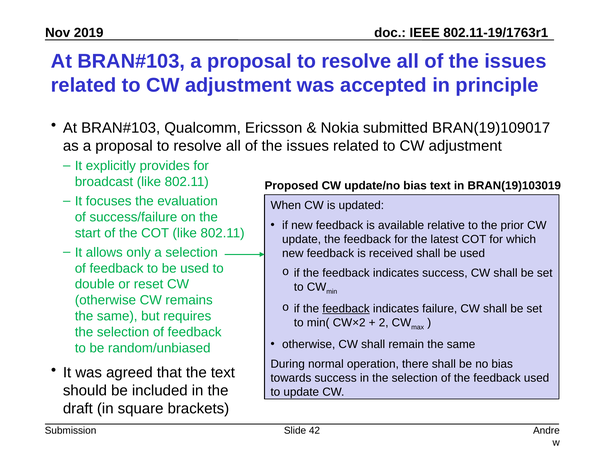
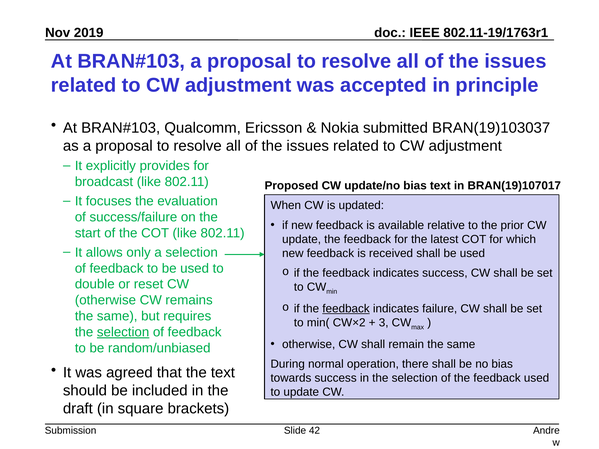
BRAN(19)109017: BRAN(19)109017 -> BRAN(19)103037 (491, 128)
BRAN(19)103019: BRAN(19)103019 -> BRAN(19)107017 (514, 186)
2: 2 -> 3 (384, 323)
selection underline: none -> present (123, 332)
